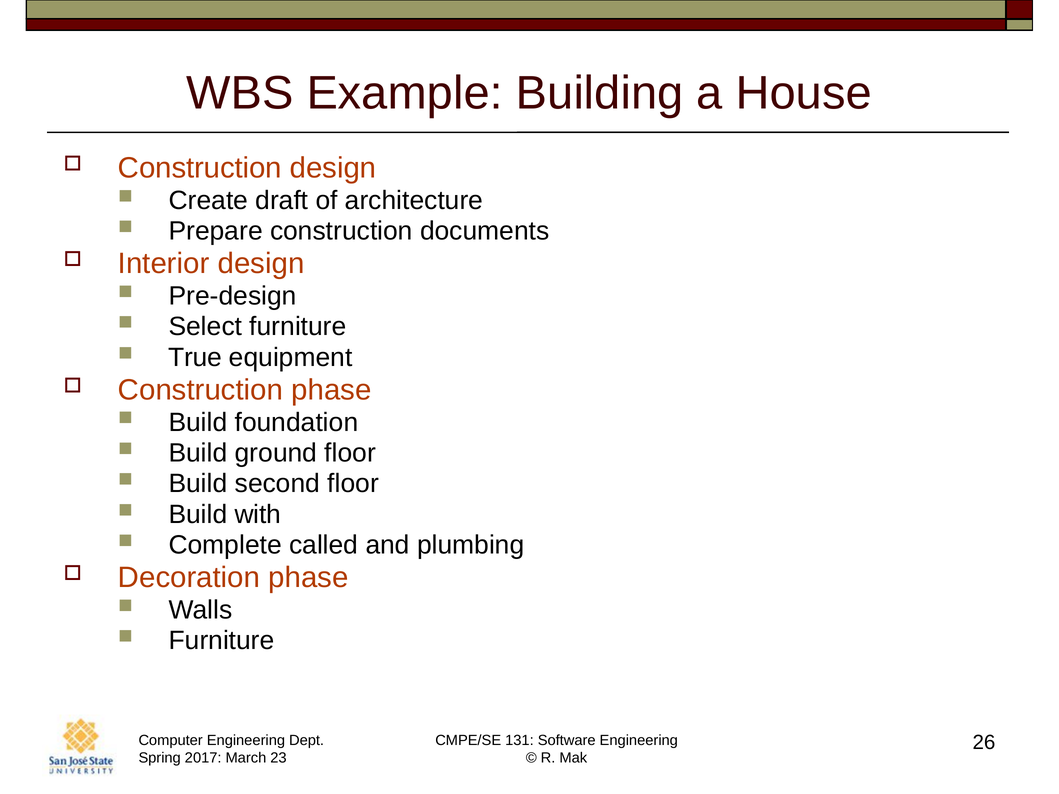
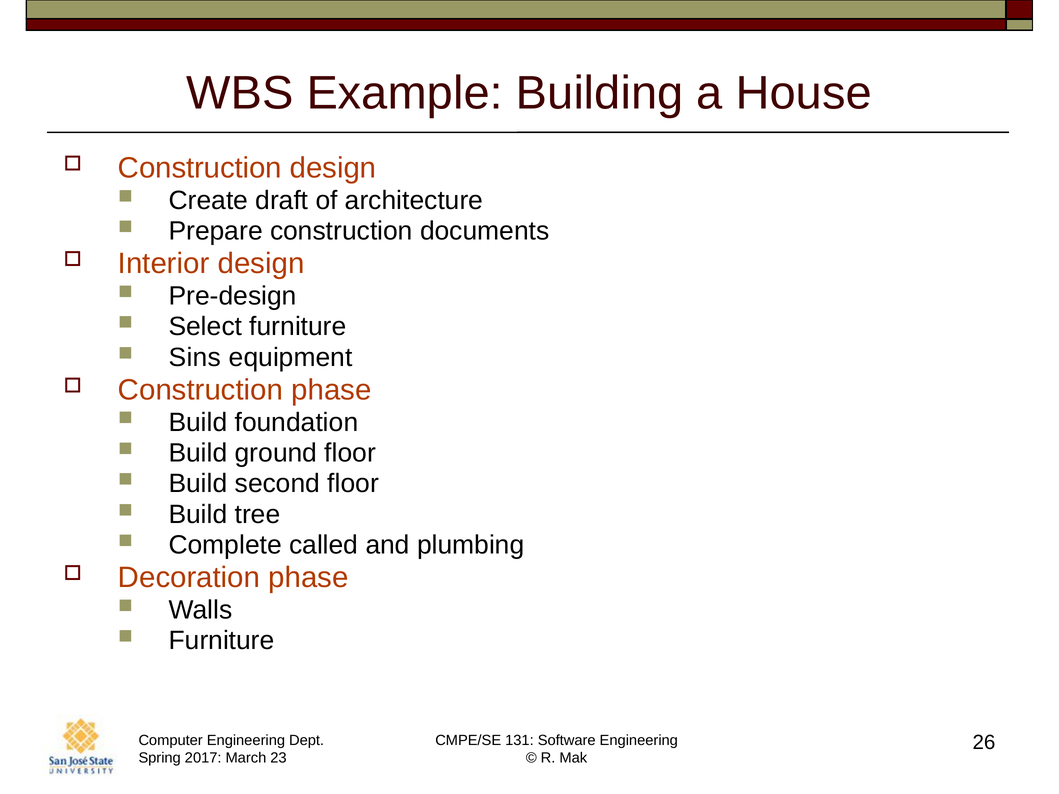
True: True -> Sins (195, 358)
with: with -> tree (258, 515)
